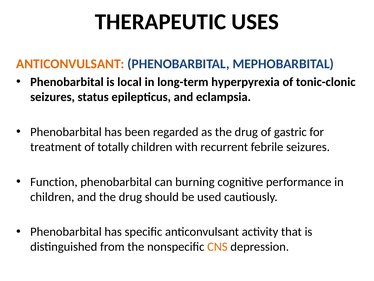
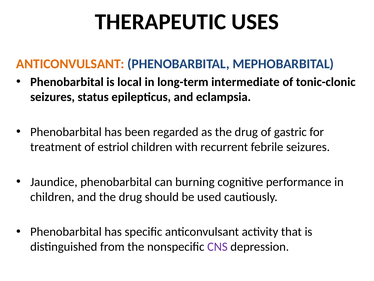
hyperpyrexia: hyperpyrexia -> intermediate (245, 82)
totally: totally -> estriol (113, 147)
Function: Function -> Jaundice (54, 182)
CNS colour: orange -> purple (217, 246)
